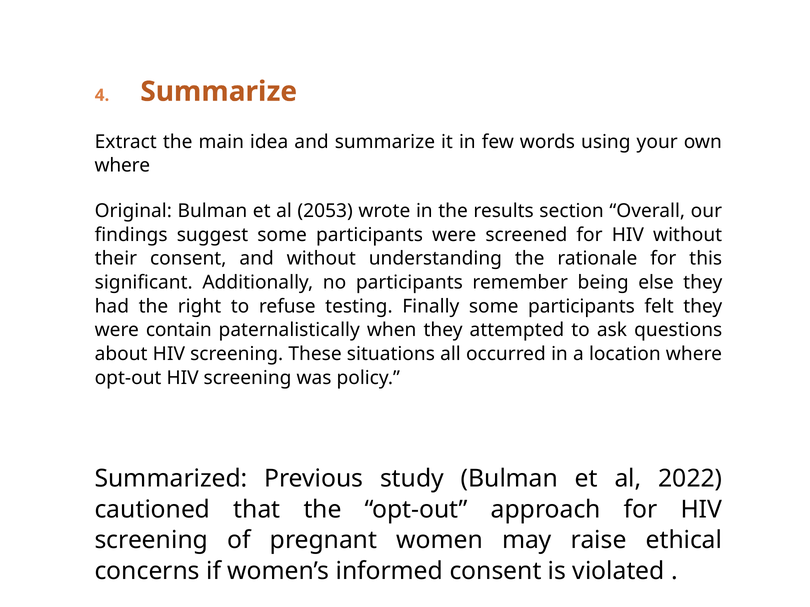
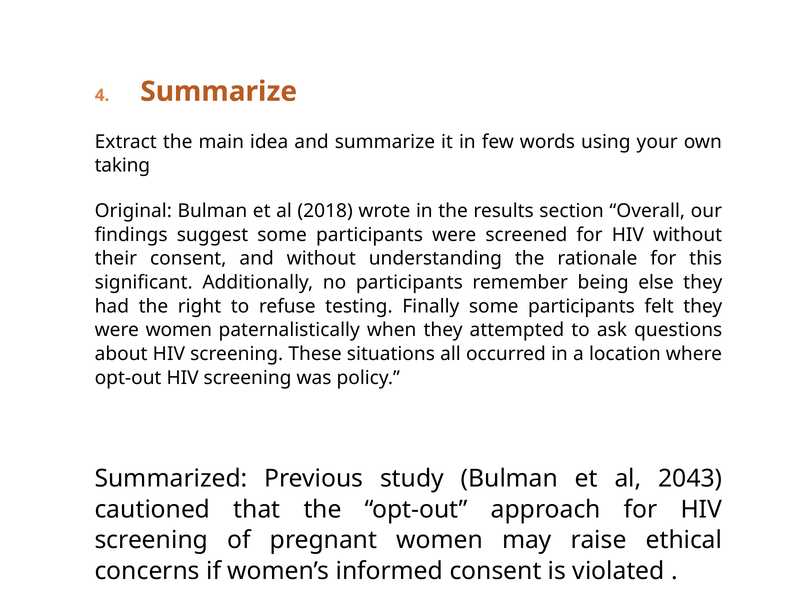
where: where -> taking (122, 166)
2053: 2053 -> 2018 (325, 211)
were contain: contain -> women (179, 330)
2022: 2022 -> 2043 (690, 479)
